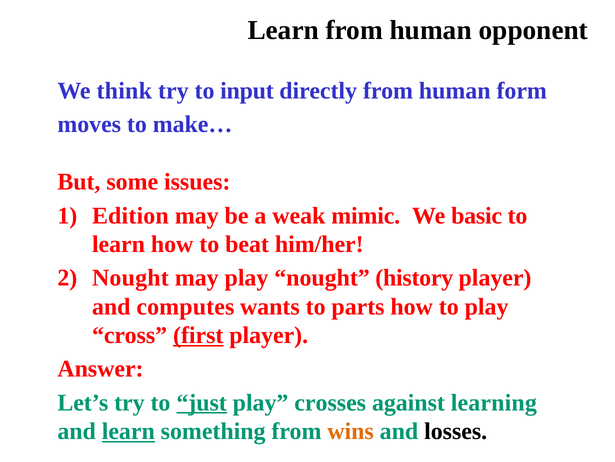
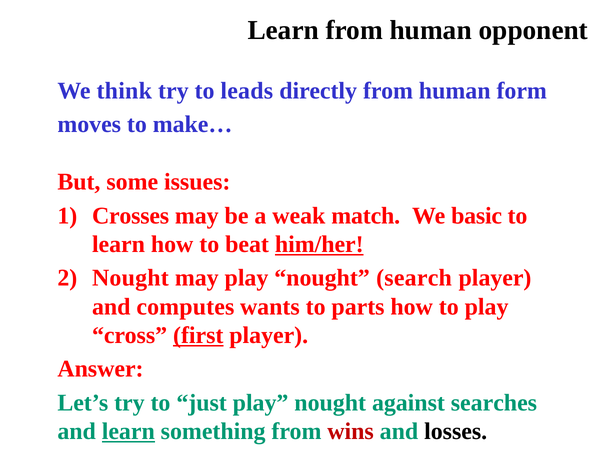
input: input -> leads (247, 91)
Edition: Edition -> Crosses (131, 215)
mimic: mimic -> match (366, 215)
him/her underline: none -> present (319, 244)
history: history -> search (414, 278)
just underline: present -> none (202, 402)
crosses: crosses -> nought (330, 402)
learning: learning -> searches (494, 402)
wins colour: orange -> red (351, 431)
